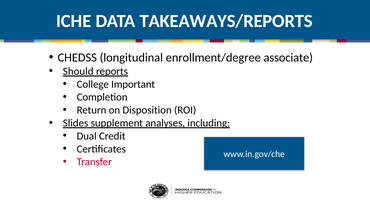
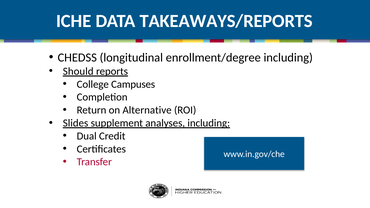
enrollment/degree associate: associate -> including (288, 58)
Important: Important -> Campuses (133, 84)
Disposition: Disposition -> Alternative (147, 110)
